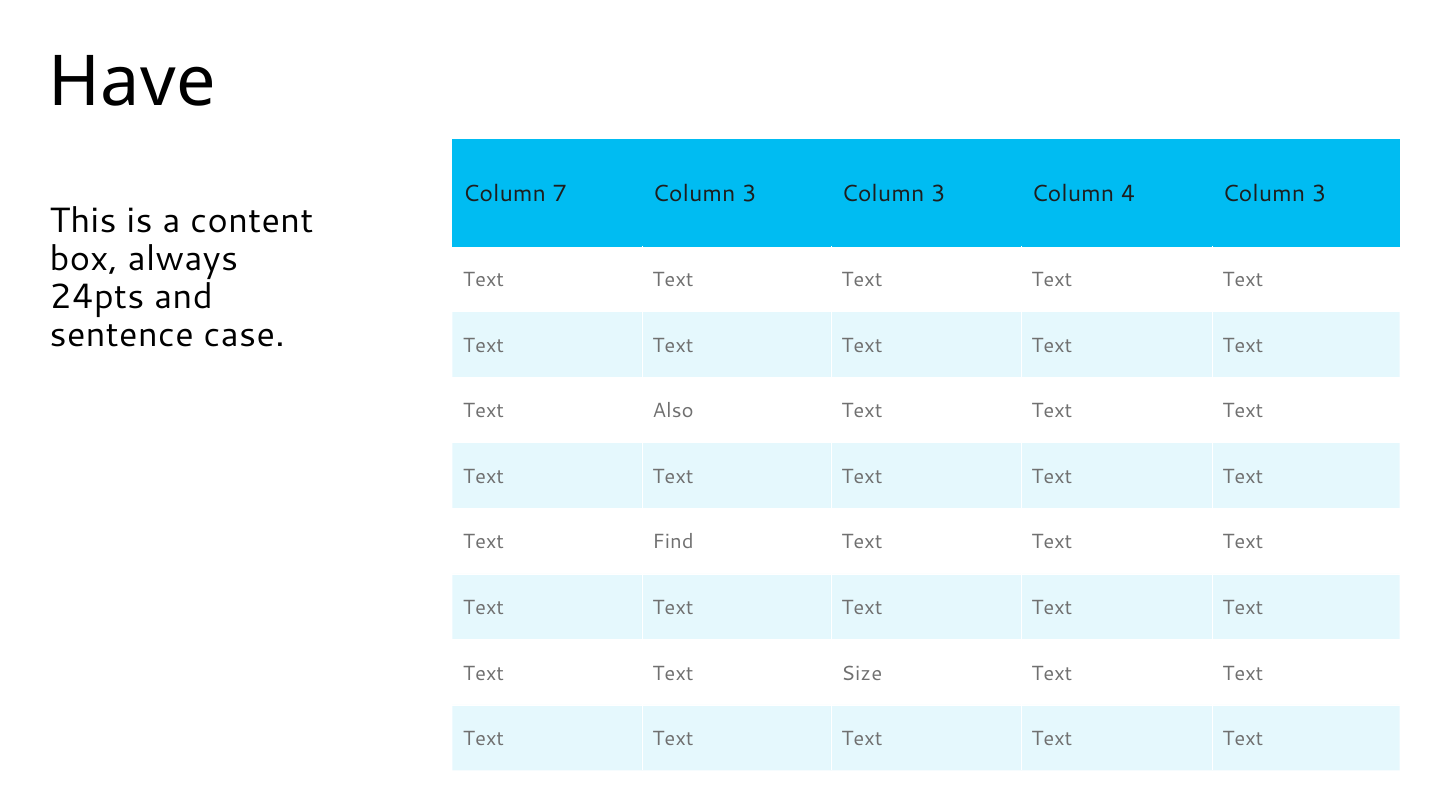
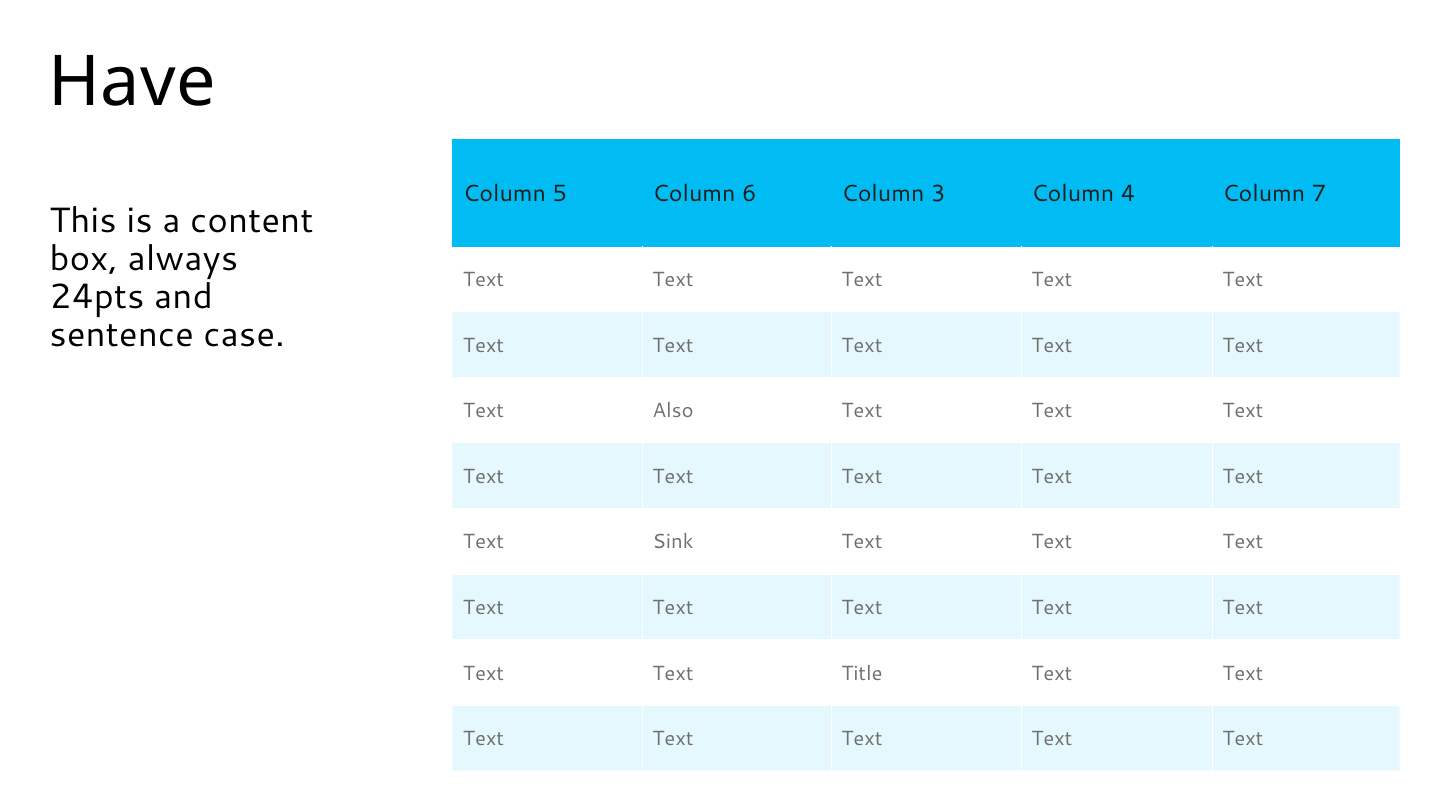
7: 7 -> 5 (560, 194)
3: 3 -> 6 (749, 194)
4 Column 3: 3 -> 7 (1319, 194)
Find: Find -> Sink (673, 542)
Size: Size -> Title (862, 673)
